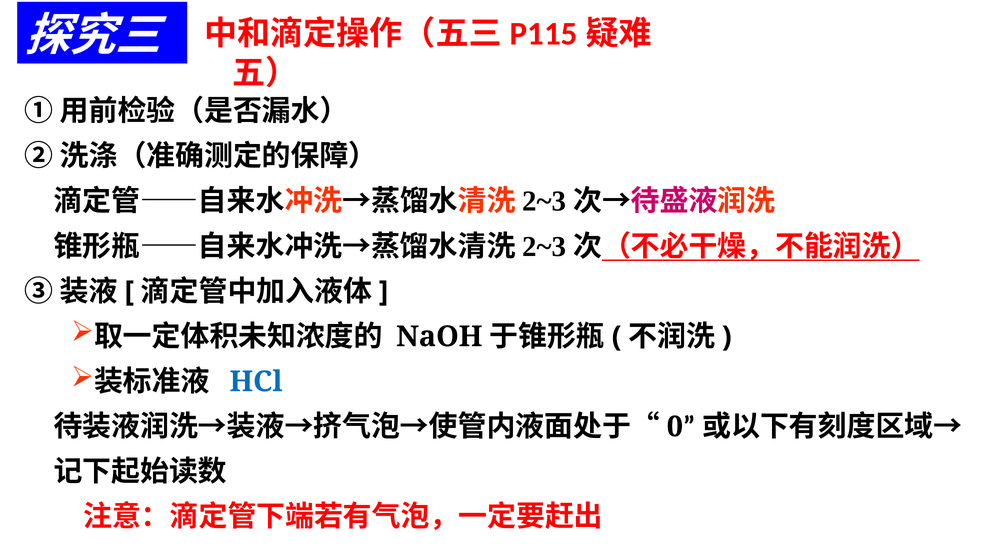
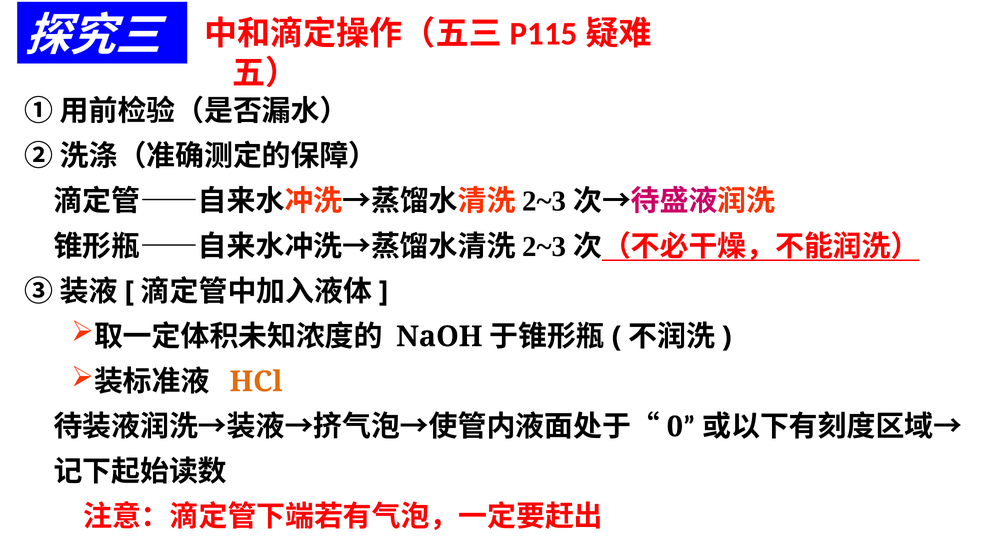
HCl colour: blue -> orange (256, 382)
